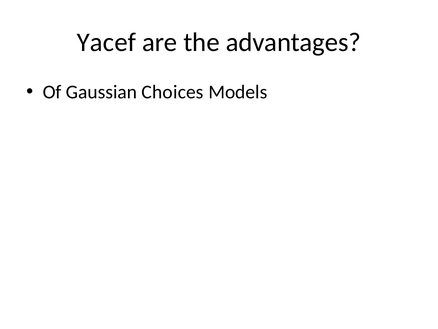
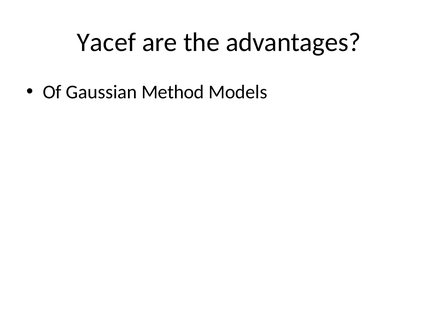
Choices: Choices -> Method (173, 92)
